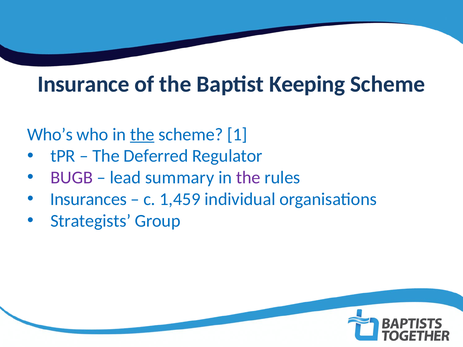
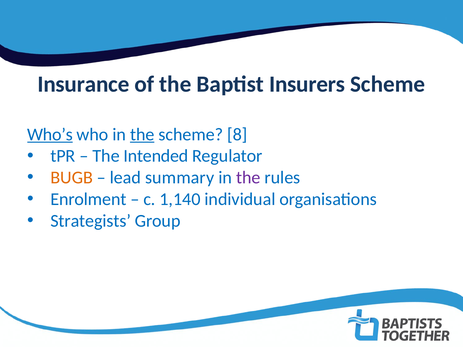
Keeping: Keeping -> Insurers (307, 84)
Who’s underline: none -> present (50, 135)
1: 1 -> 8 (237, 135)
Deferred: Deferred -> Intended (156, 156)
BUGB colour: purple -> orange (72, 178)
Insurances: Insurances -> Enrolment (88, 199)
1,459: 1,459 -> 1,140 (180, 199)
